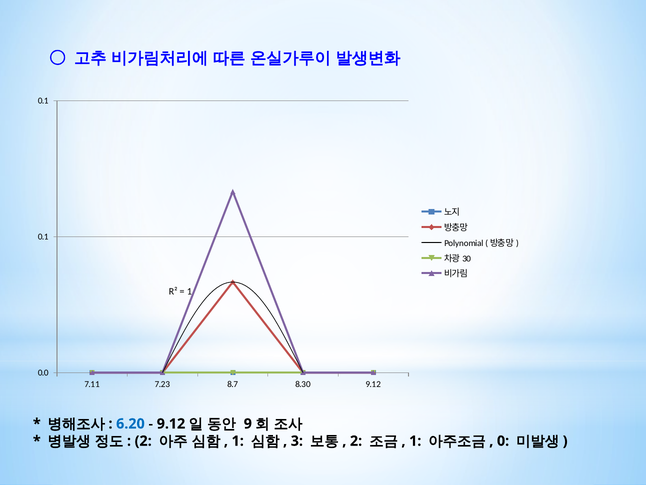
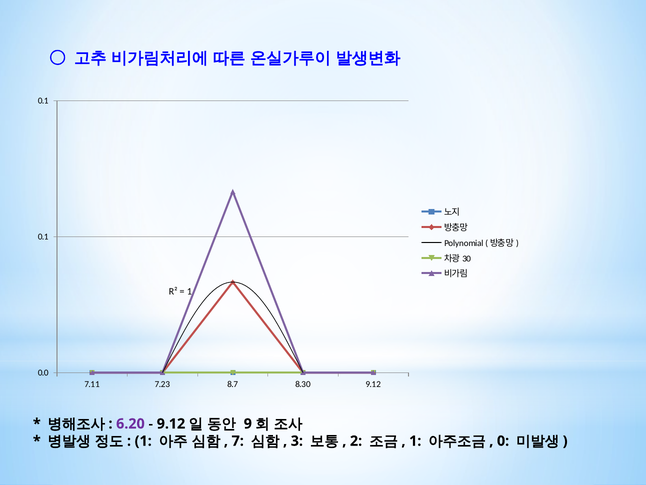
6.20 colour: blue -> purple (130, 423)
2: 2 -> 1 (143, 441)
1: 1 -> 7 (238, 441)
